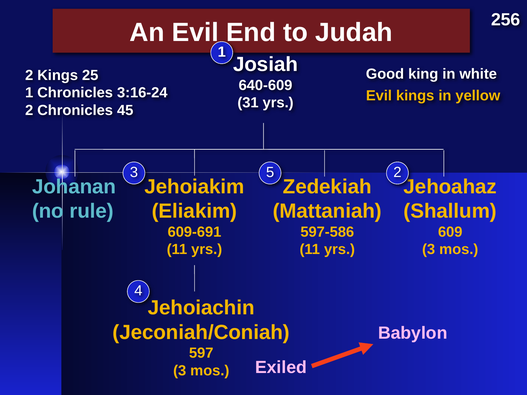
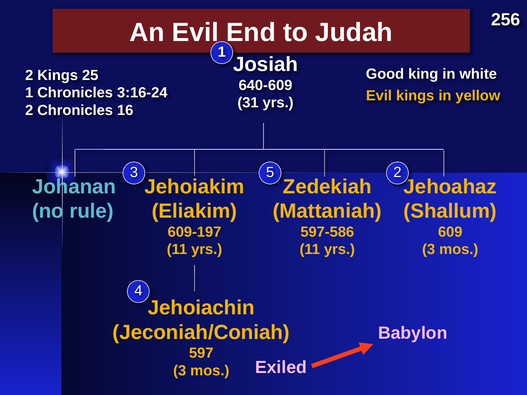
45: 45 -> 16 (125, 110)
609-691: 609-691 -> 609-197 (194, 232)
